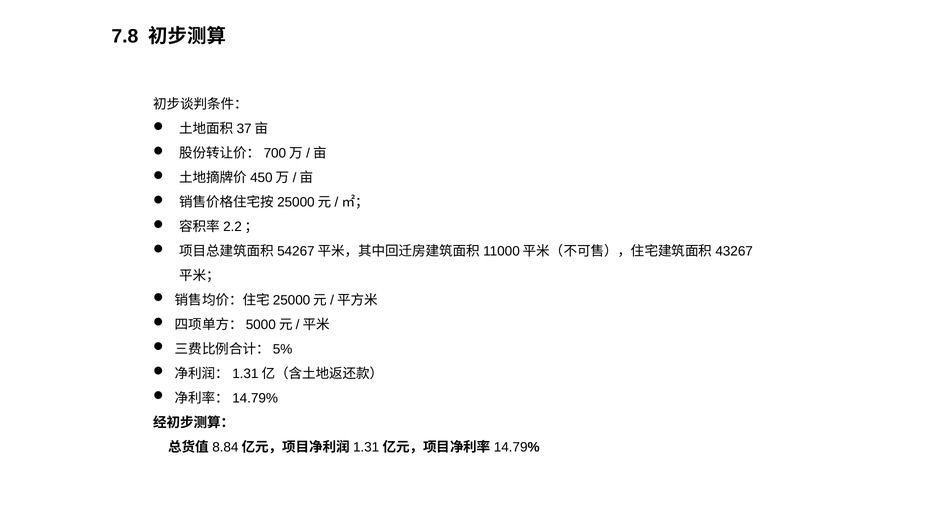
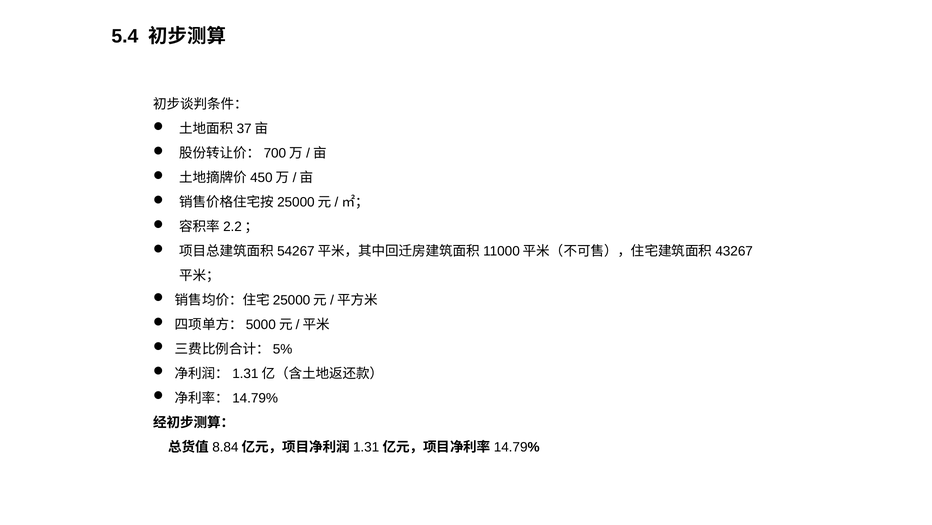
7.8: 7.8 -> 5.4 (125, 36)
